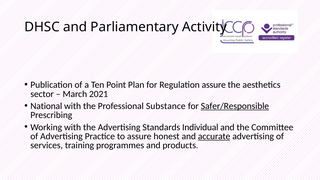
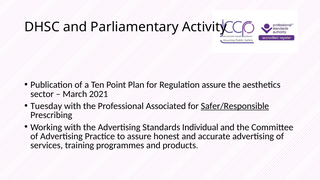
National: National -> Tuesday (46, 106)
Substance: Substance -> Associated (166, 106)
accurate underline: present -> none (214, 136)
